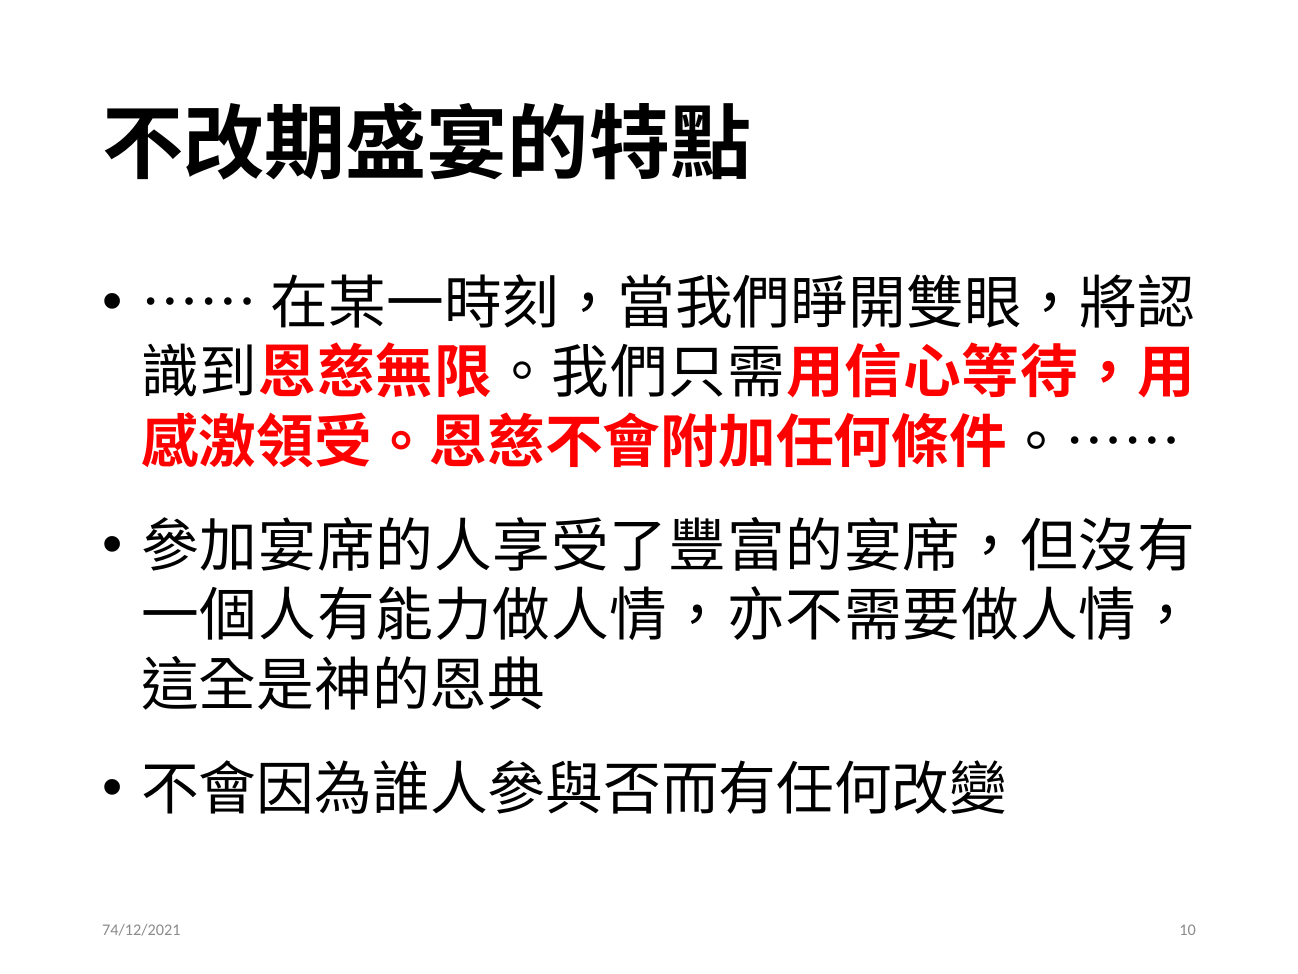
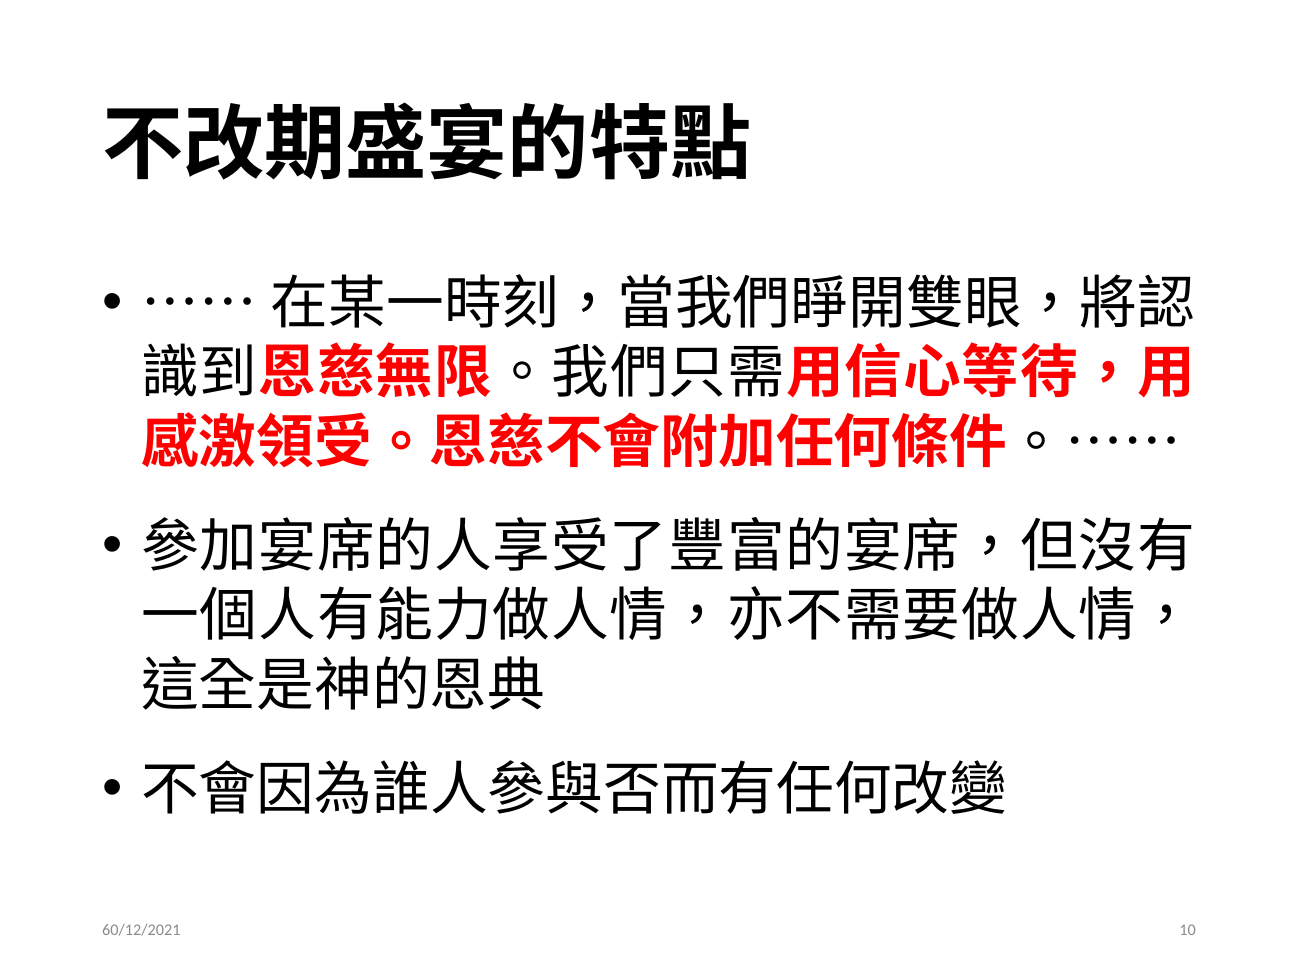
74/12/2021: 74/12/2021 -> 60/12/2021 (141, 929)
